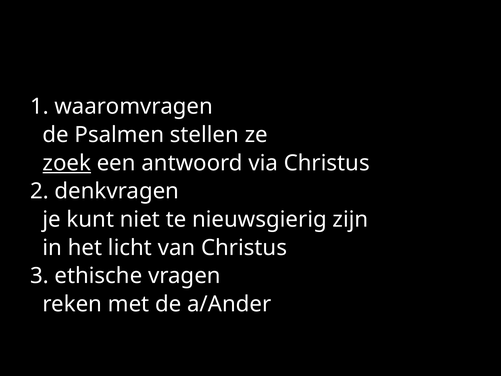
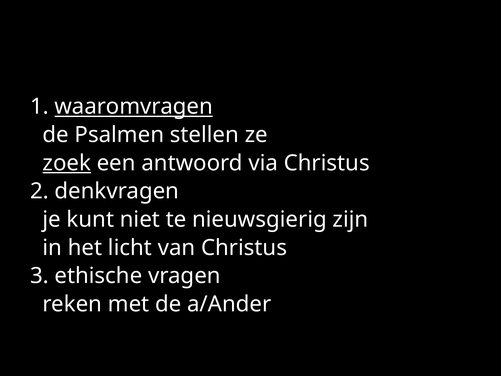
waaromvragen underline: none -> present (134, 107)
